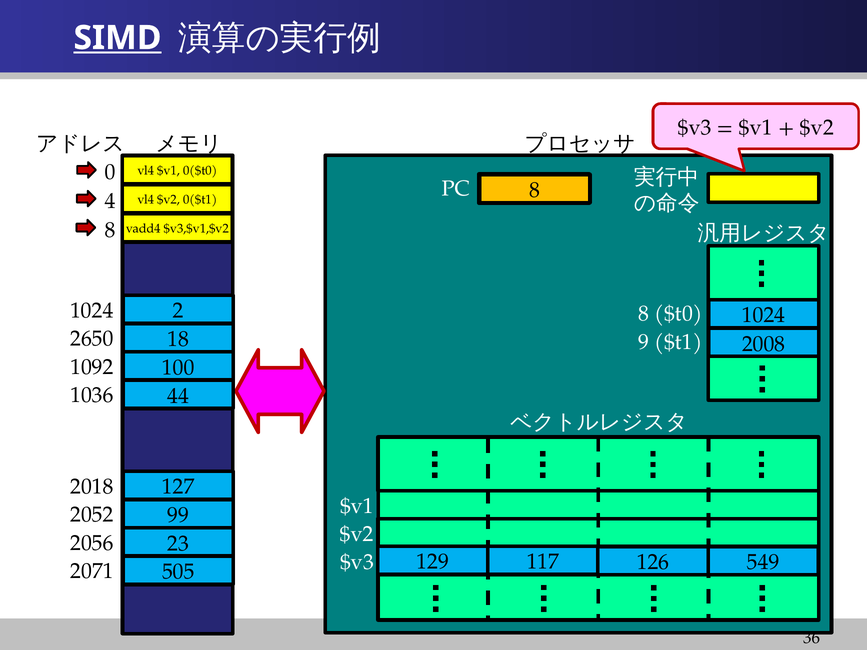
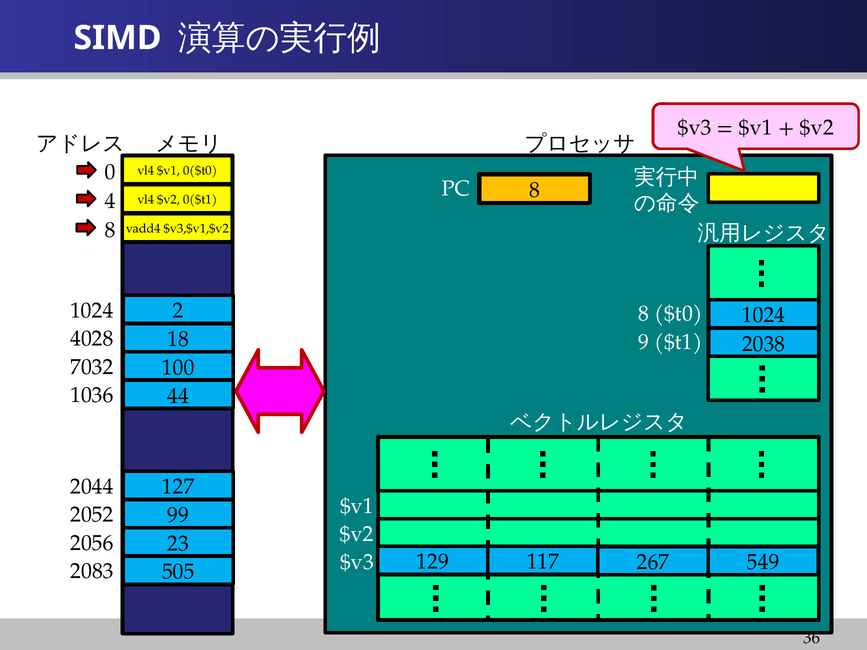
SIMD underline: present -> none (117, 38)
2650: 2650 -> 4028 (92, 339)
2008: 2008 -> 2038 (764, 344)
1092: 1092 -> 7032 (92, 367)
2018: 2018 -> 2044 (92, 487)
126: 126 -> 267 (653, 562)
2071: 2071 -> 2083 (92, 571)
